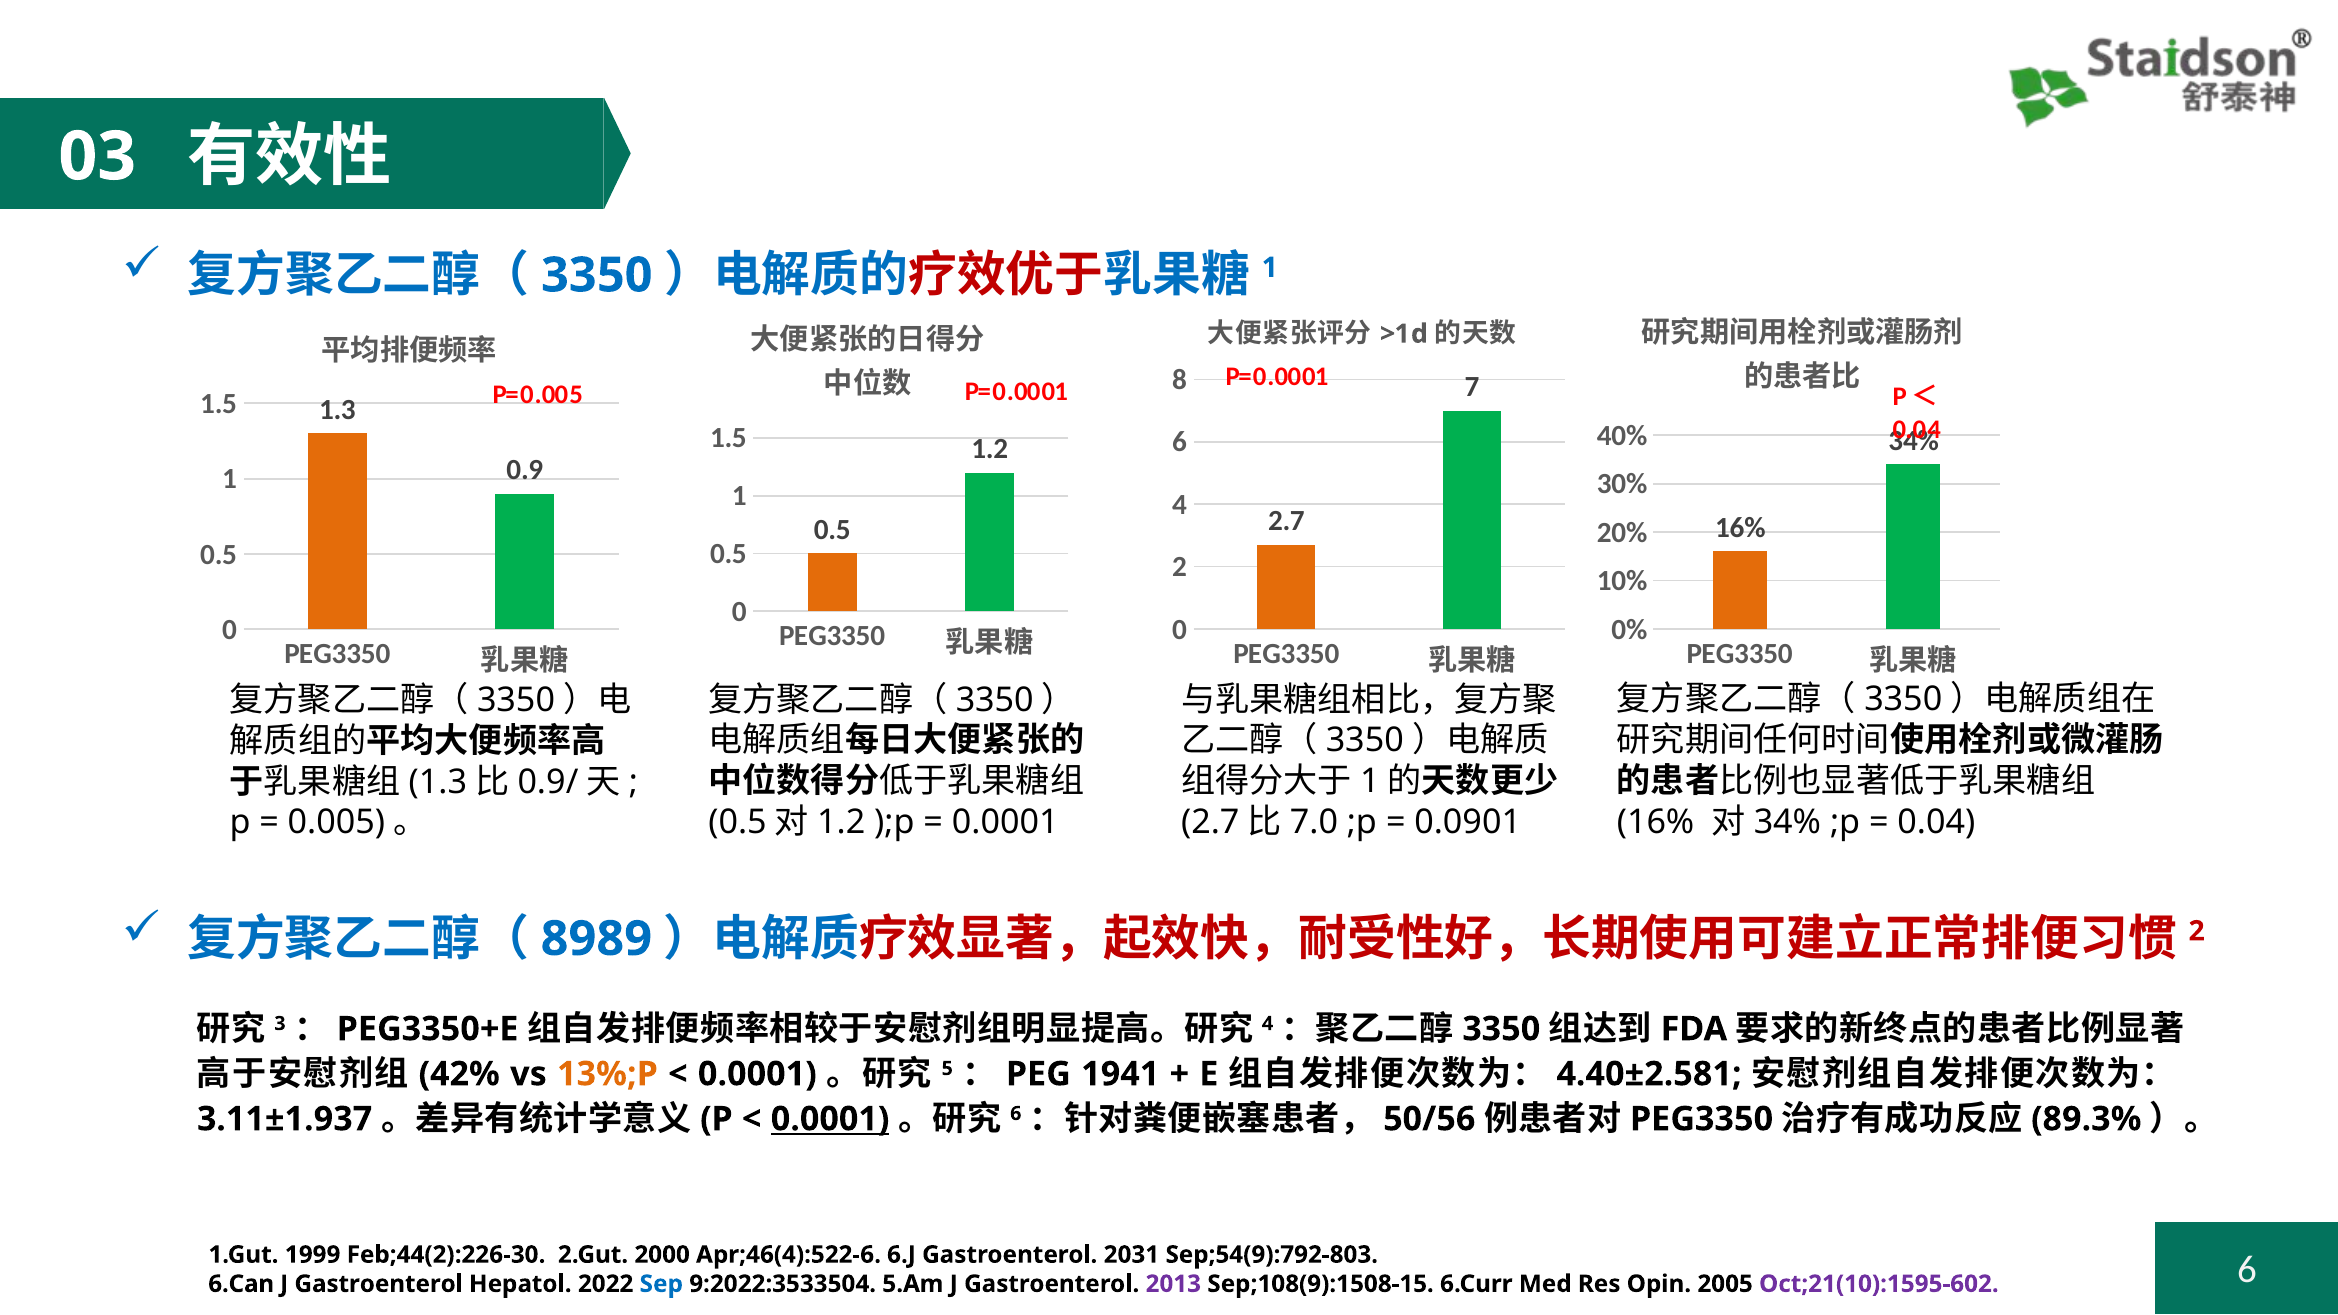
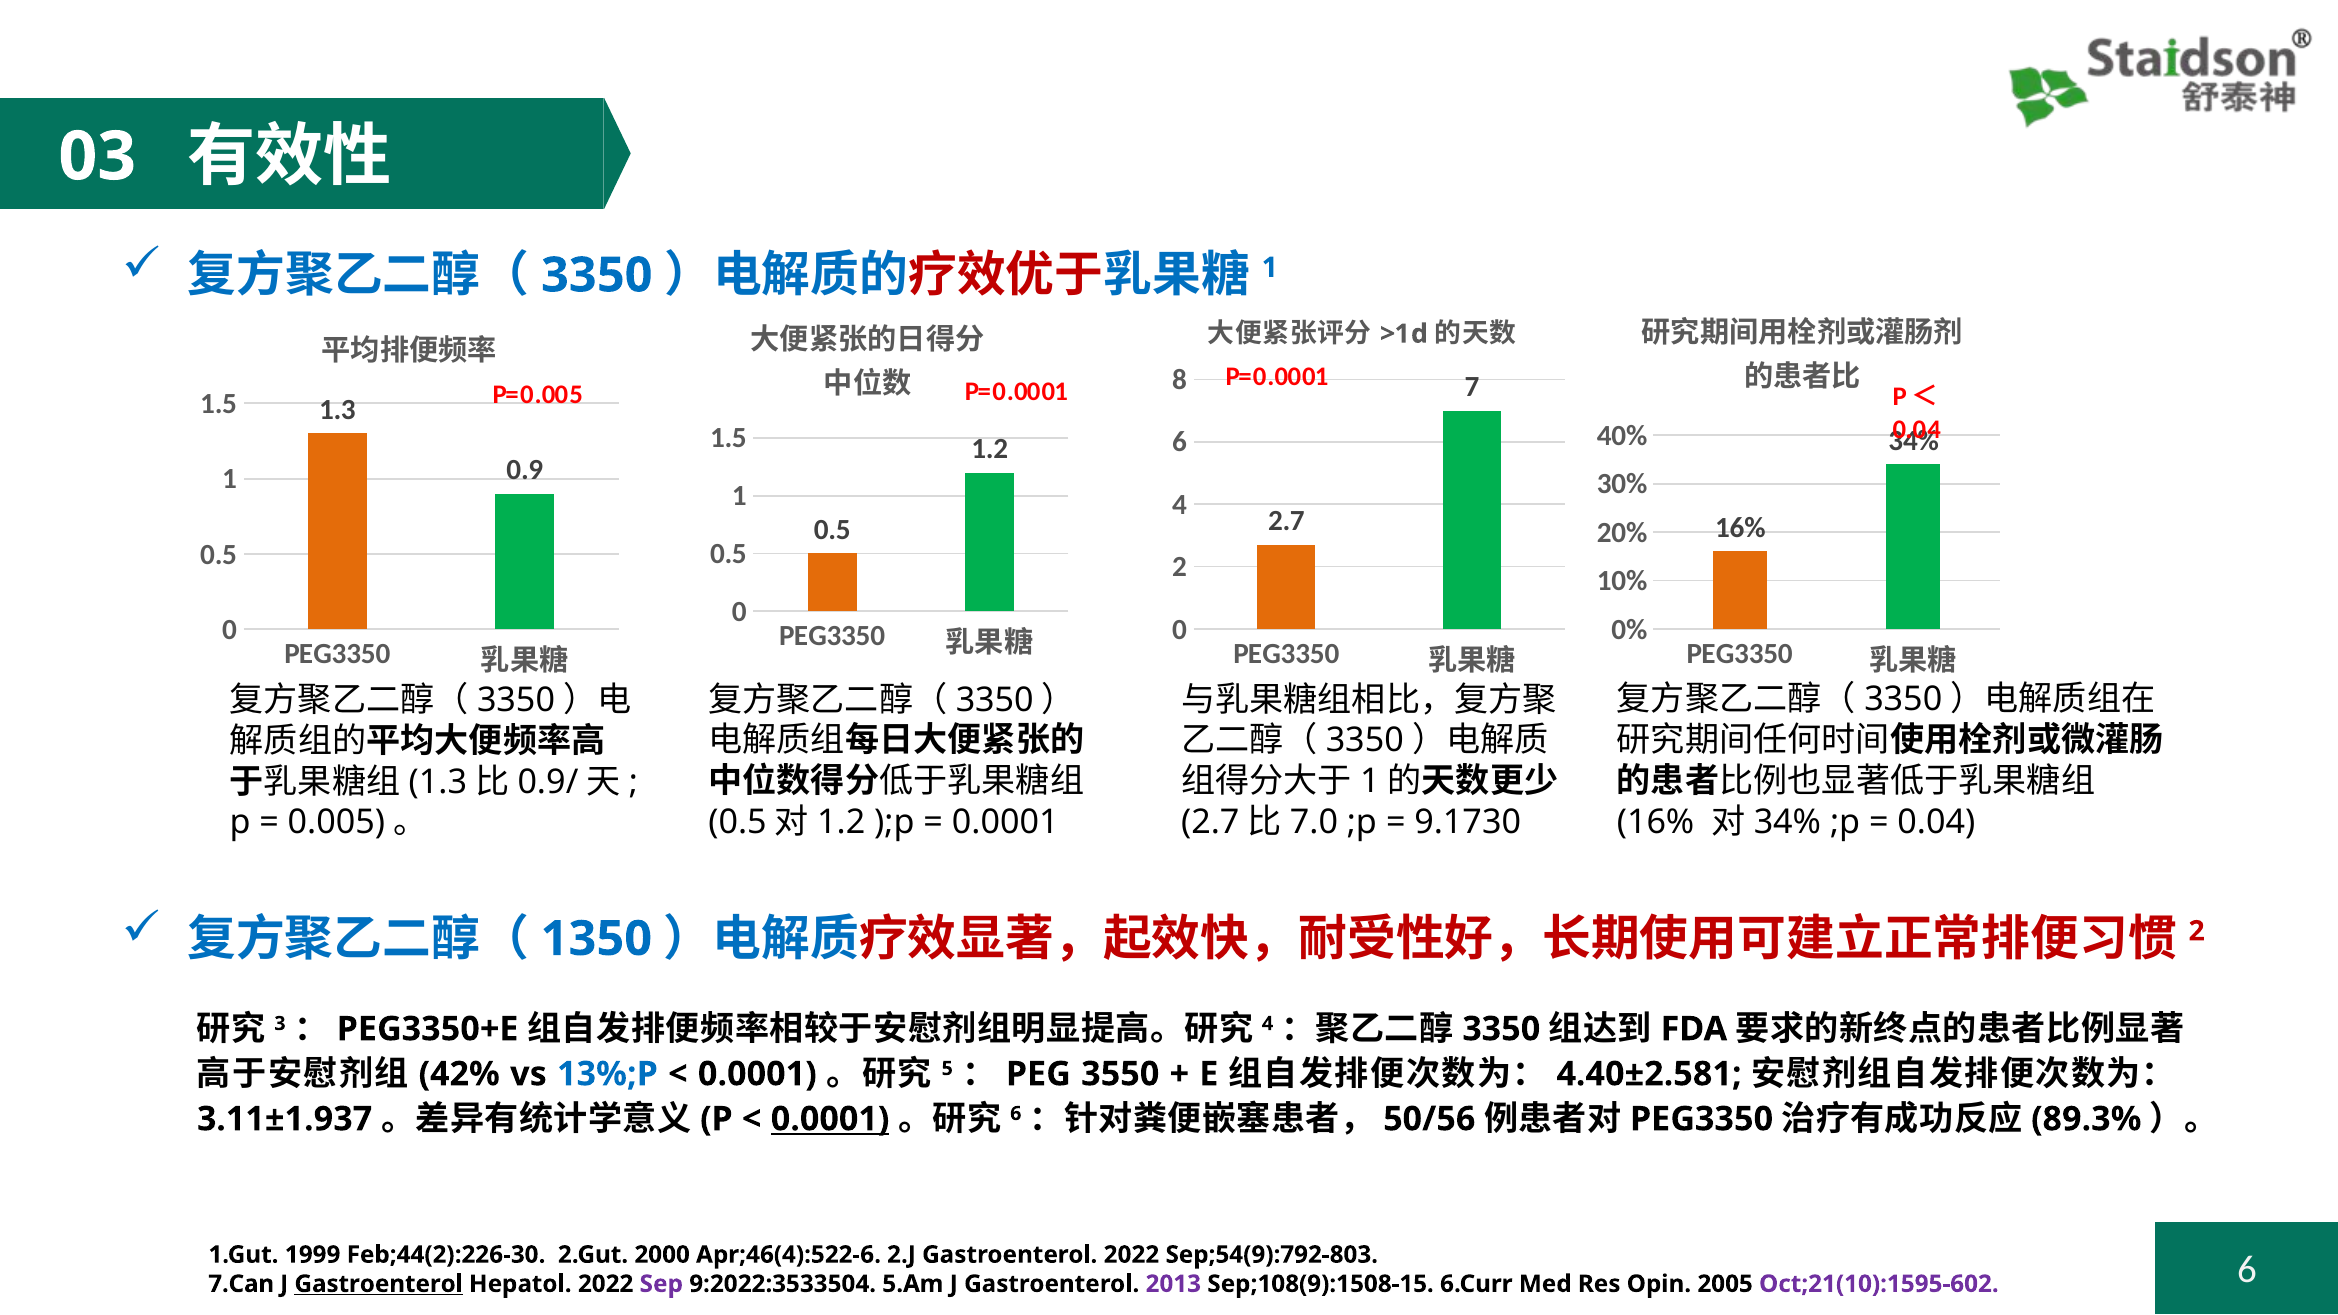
0.0901: 0.0901 -> 9.1730 (1468, 823)
8989: 8989 -> 1350 (596, 939)
13%;P colour: orange -> blue (607, 1074)
1941: 1941 -> 3550 (1120, 1074)
6.J: 6.J -> 2.J (901, 1255)
Gastroenterol 2031: 2031 -> 2022 (1131, 1255)
6.Can: 6.Can -> 7.Can (241, 1284)
Gastroenterol underline: none -> present (379, 1284)
Sep colour: blue -> purple (661, 1284)
